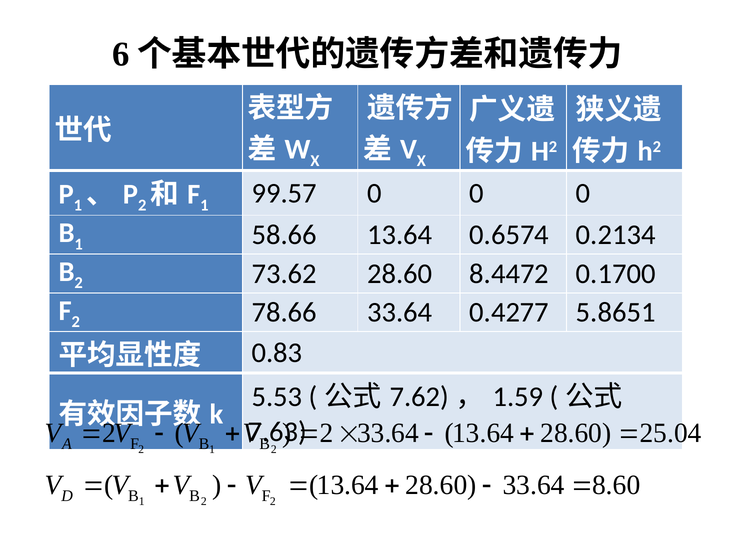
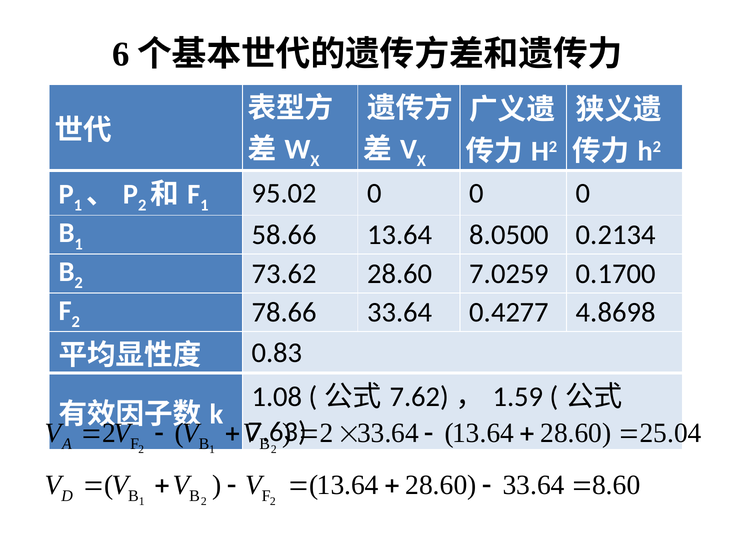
99.57: 99.57 -> 95.02 (284, 193)
0.6574: 0.6574 -> 8.0500 (509, 235)
8.4472: 8.4472 -> 7.0259 (509, 274)
5.8651: 5.8651 -> 4.8698 (616, 313)
5.53: 5.53 -> 1.08 (277, 397)
